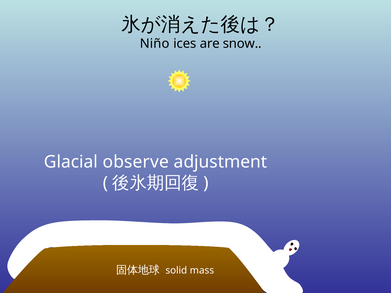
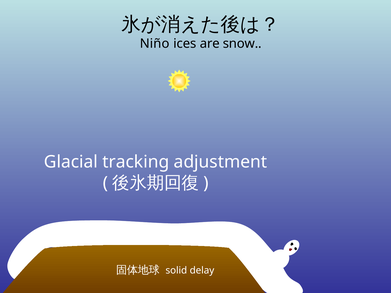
observe: observe -> tracking (136, 162)
mass: mass -> delay (202, 271)
